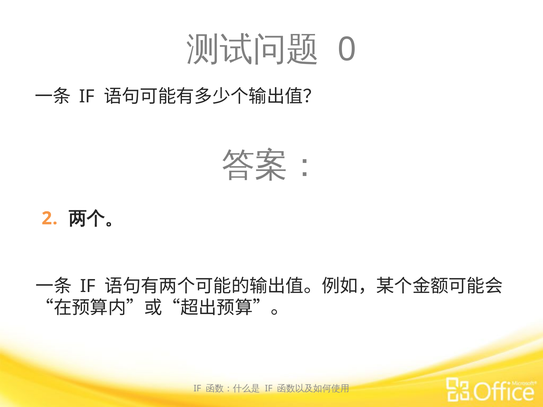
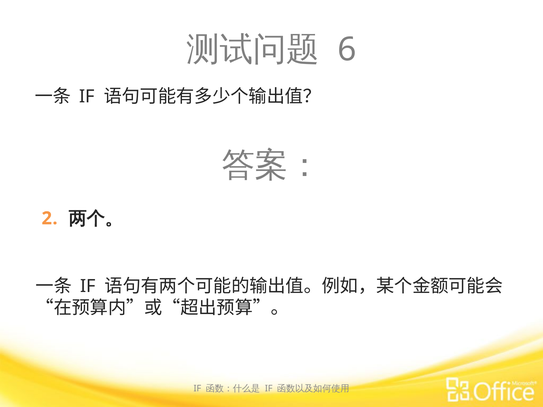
0: 0 -> 6 (347, 50)
